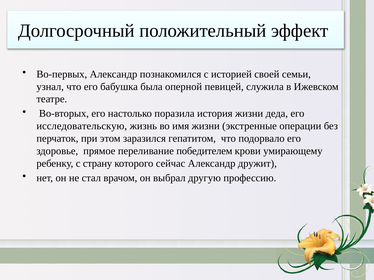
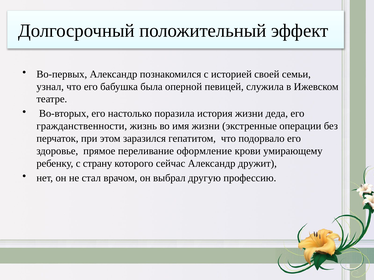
исследовательскую: исследовательскую -> гражданственности (82, 126)
победителем: победителем -> оформление (204, 151)
